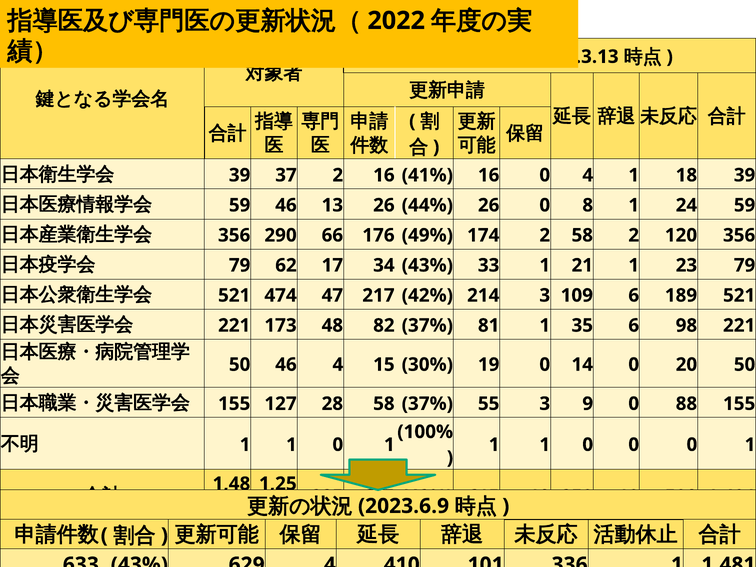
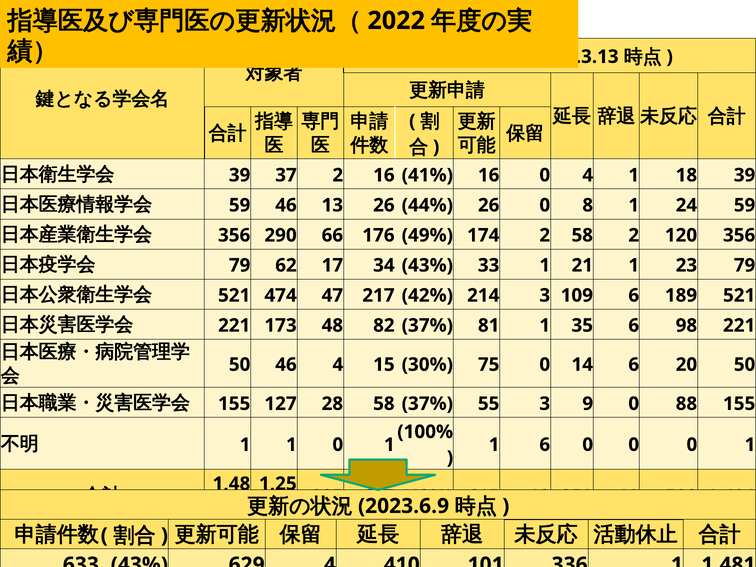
19: 19 -> 75 (489, 365)
14 0: 0 -> 6 (634, 365)
1: 1 -> 6 (545, 445)
